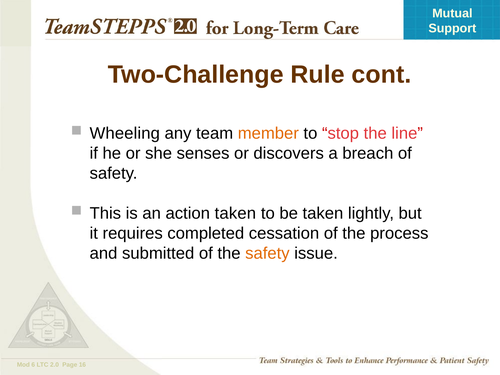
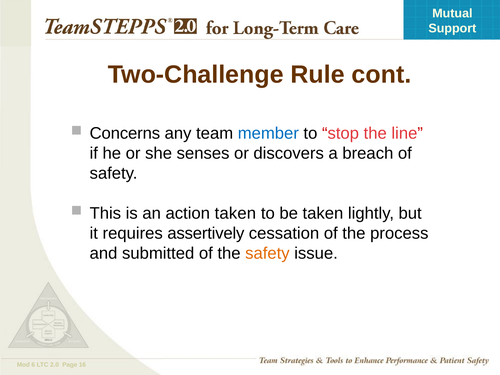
Wheeling: Wheeling -> Concerns (125, 133)
member colour: orange -> blue (268, 133)
completed: completed -> assertively (206, 233)
